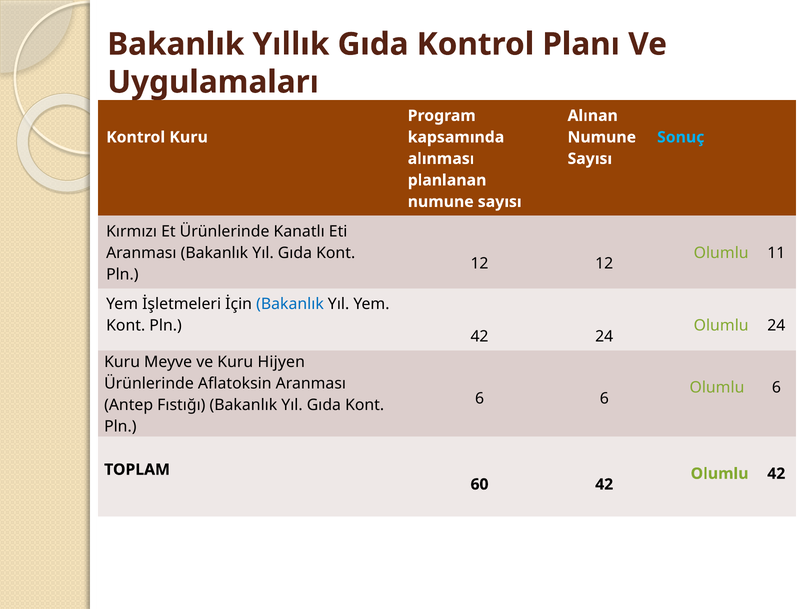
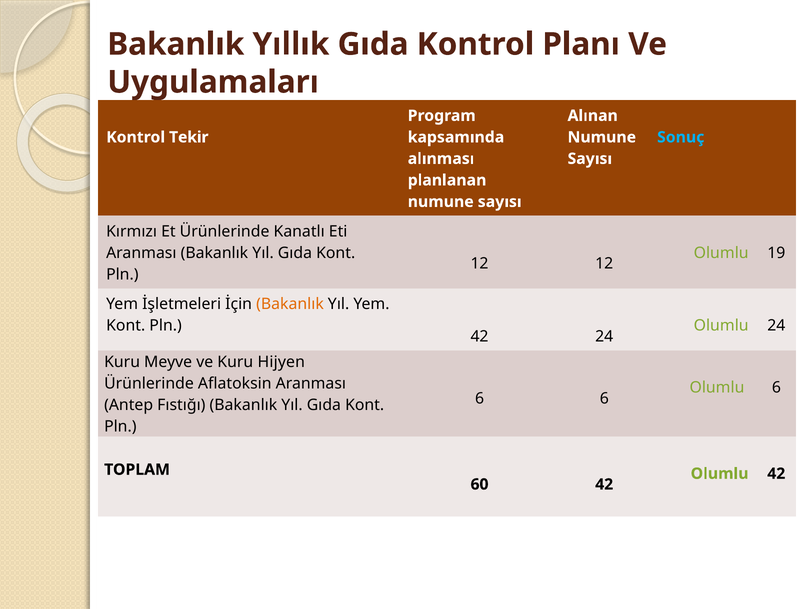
Kontrol Kuru: Kuru -> Tekir (189, 137)
11: 11 -> 19 (776, 253)
Bakanlık colour: blue -> orange (290, 304)
